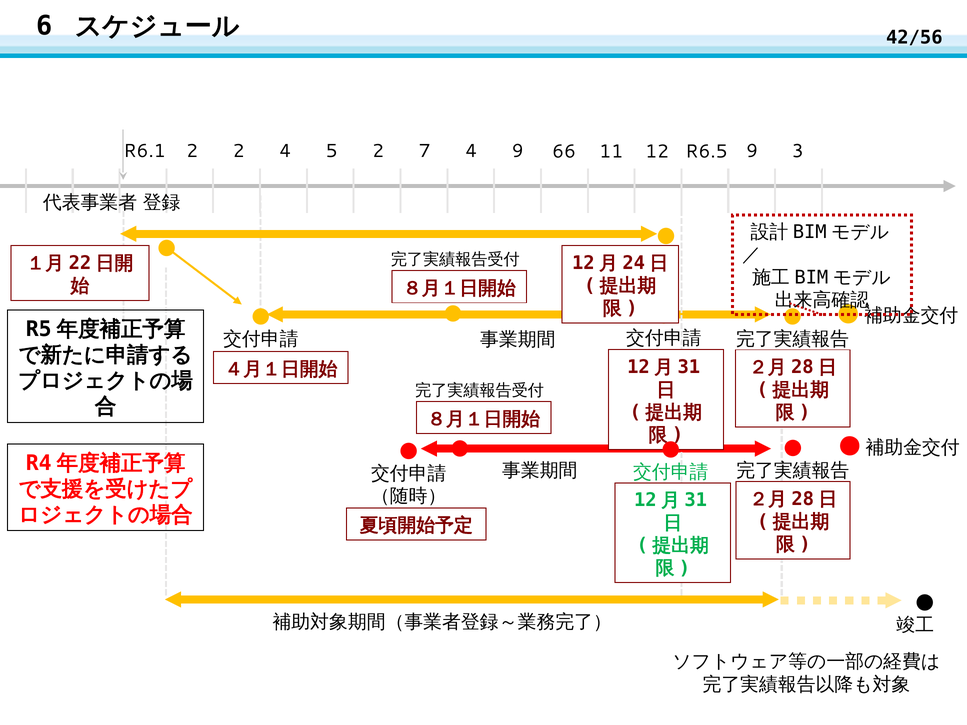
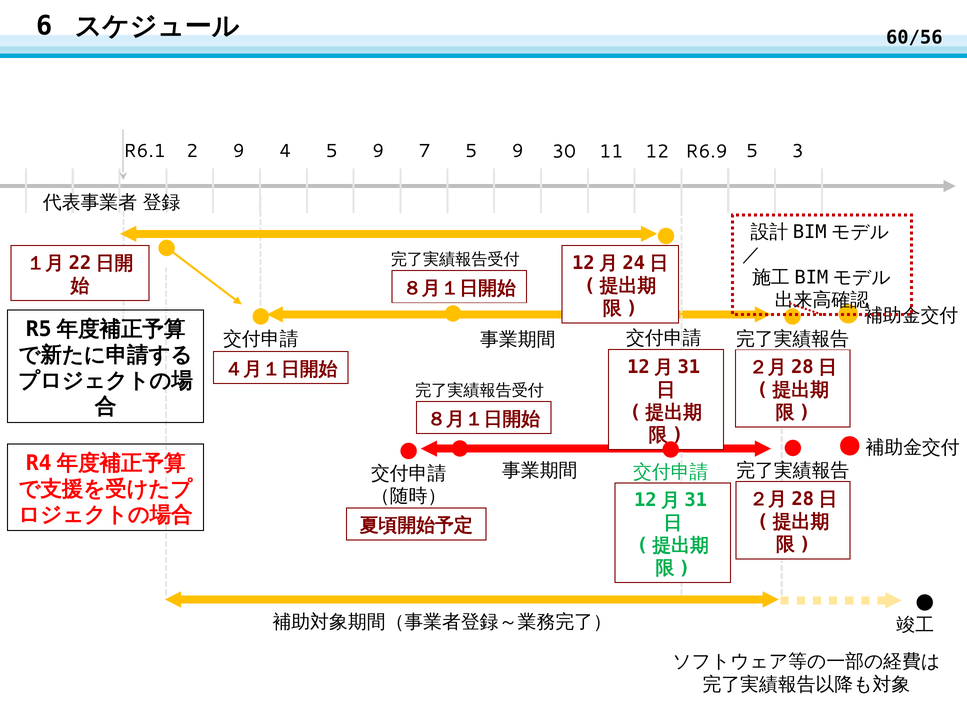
42/56: 42/56 -> 60/56 (914, 38)
2 2: 2 -> 9 (239, 151)
4 5 2: 2 -> 9 (378, 151)
7 4: 4 -> 5 (471, 151)
66: 66 -> 30 (564, 152)
R6.5: R6.5 -> R6.9 (706, 152)
12 9: 9 -> 5 (752, 151)
